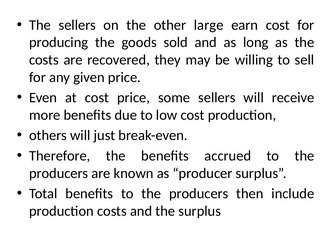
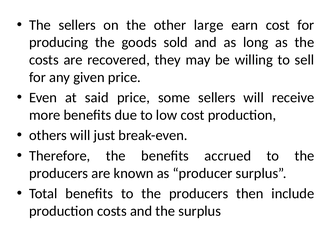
at cost: cost -> said (97, 97)
